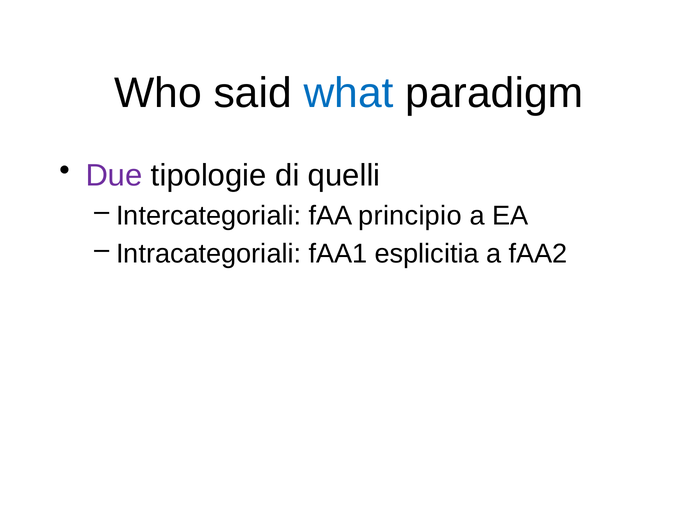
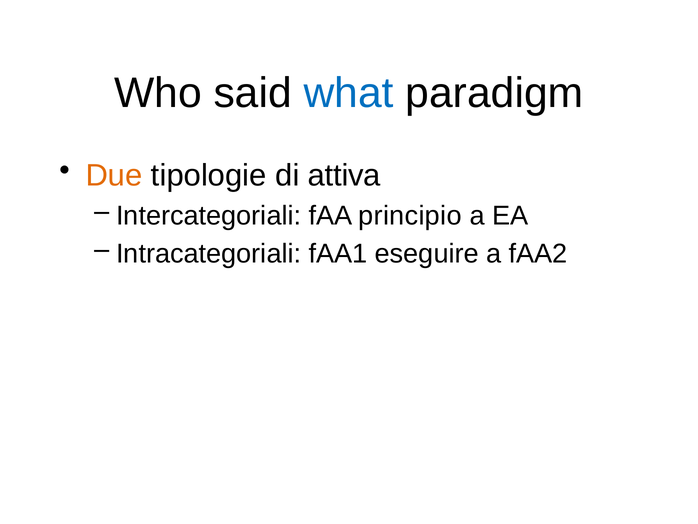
Due colour: purple -> orange (114, 176)
quelli: quelli -> attiva (344, 176)
esplicitia: esplicitia -> eseguire (427, 254)
